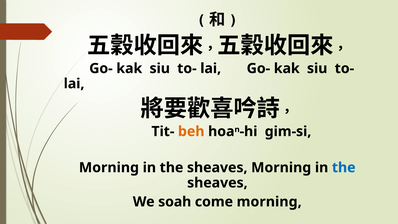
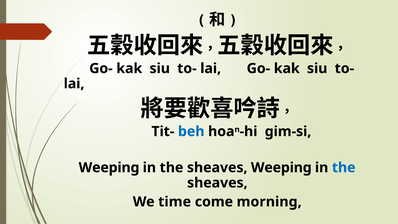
beh colour: orange -> blue (191, 131)
Morning: Morning -> Weeping (109, 167)
sheaves Morning: Morning -> Weeping (281, 167)
soah: soah -> time (175, 202)
